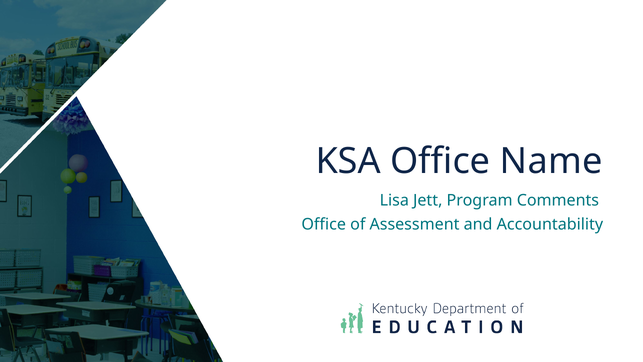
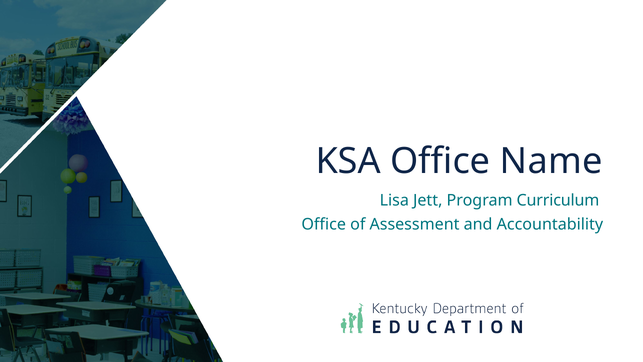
Comments: Comments -> Curriculum (558, 200)
